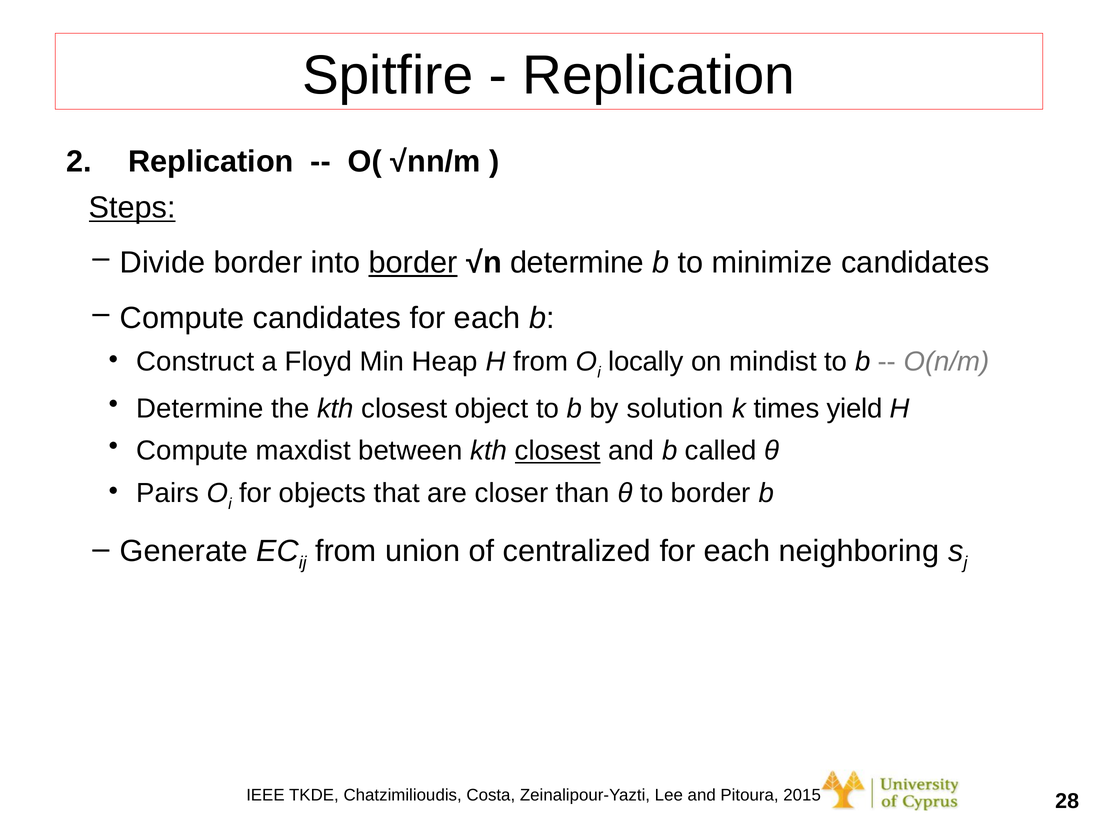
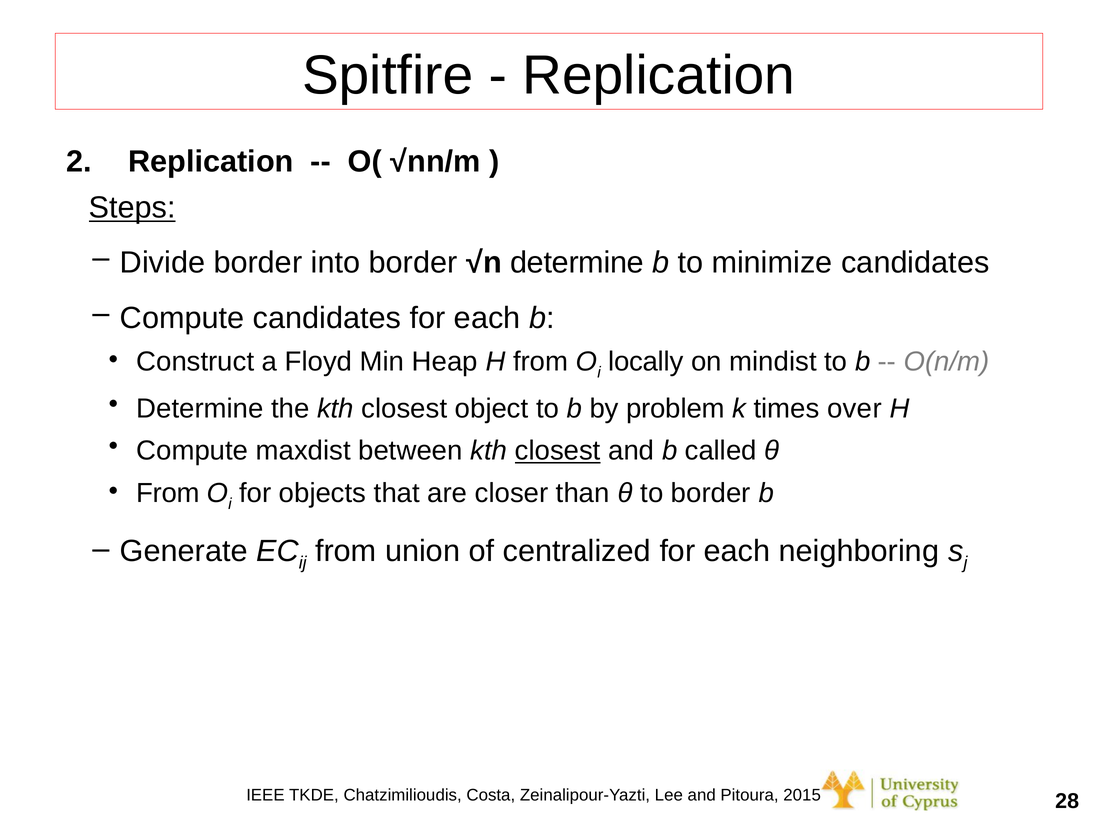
border underline: present -> none (413, 263)
solution: solution -> problem (675, 409)
yield: yield -> over (854, 409)
Pairs: Pairs -> From (168, 493)
